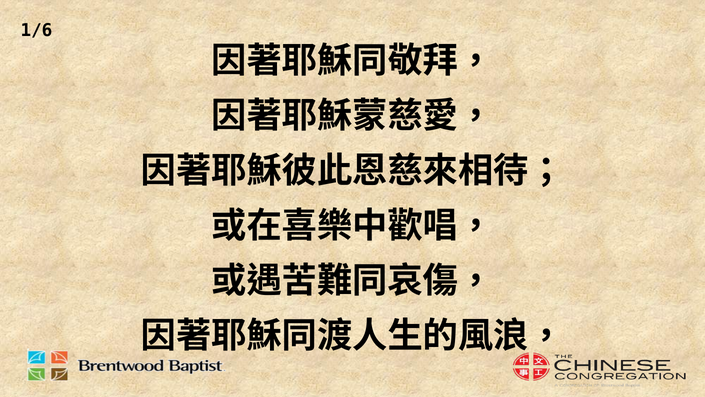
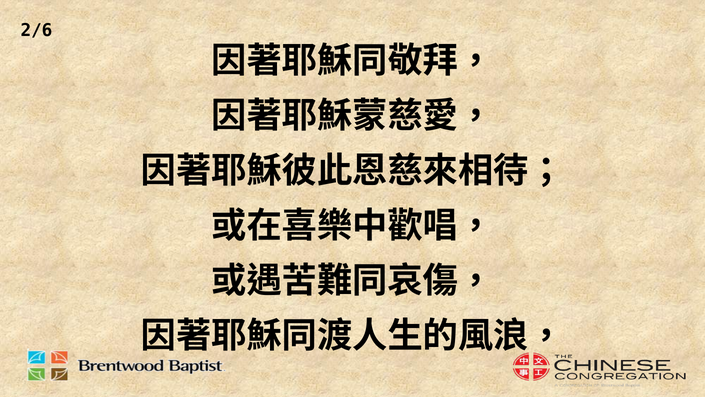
1/6: 1/6 -> 2/6 (36, 30)
